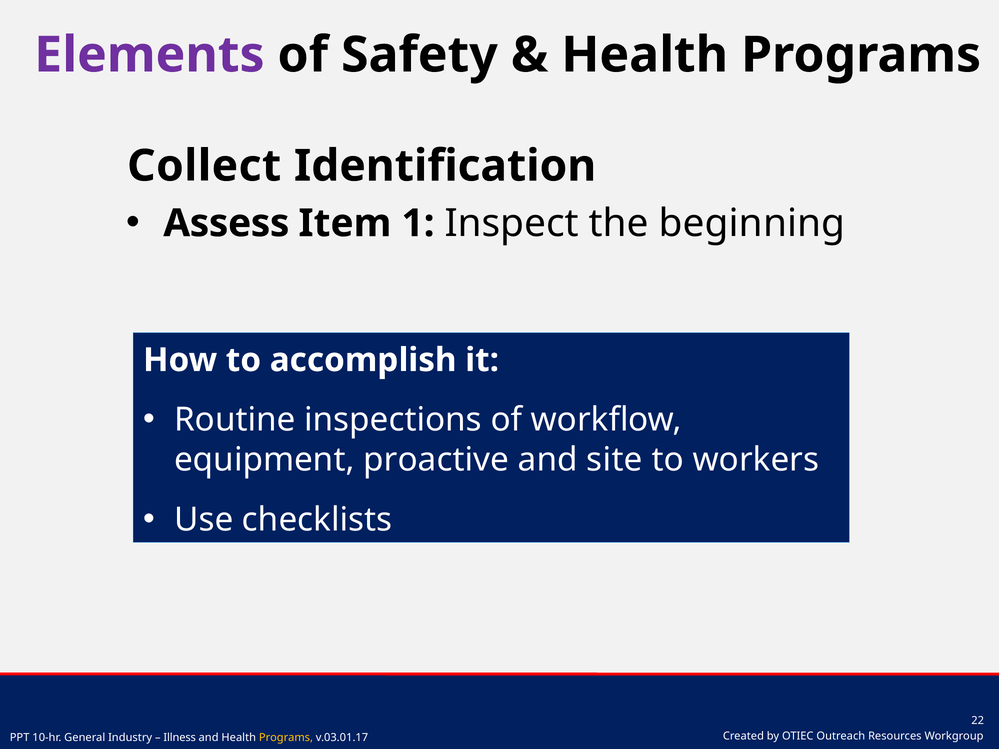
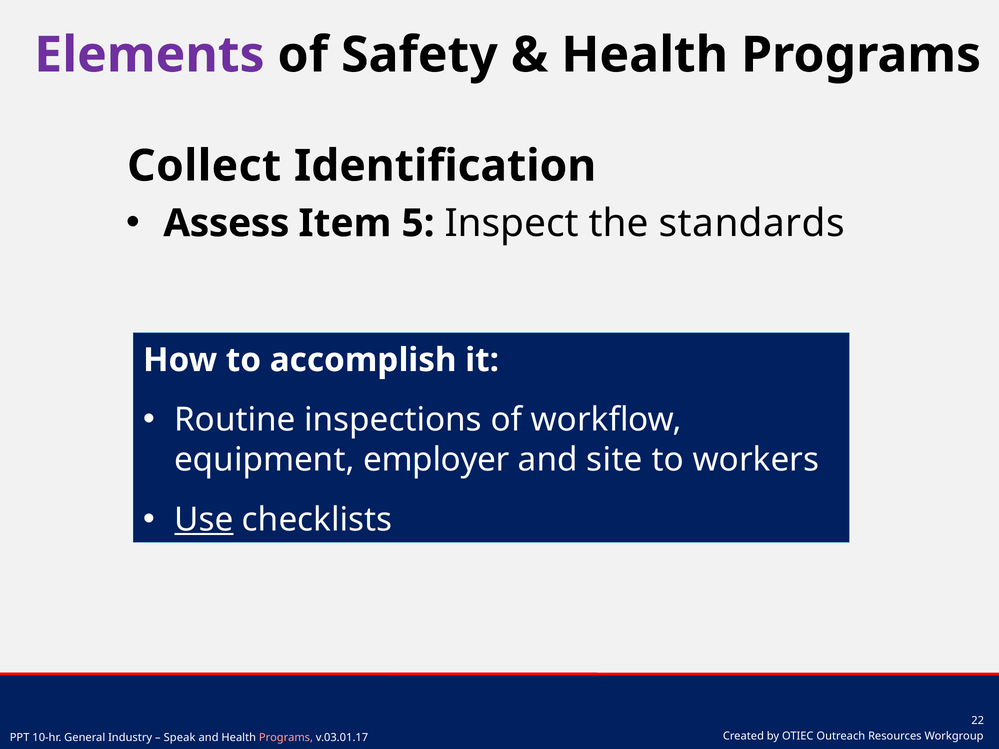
1: 1 -> 5 (418, 223)
beginning: beginning -> standards (752, 223)
proactive: proactive -> employer (436, 460)
Use underline: none -> present (204, 520)
Illness: Illness -> Speak (180, 738)
Programs colour: yellow -> pink (286, 738)
